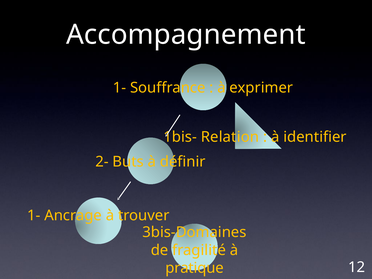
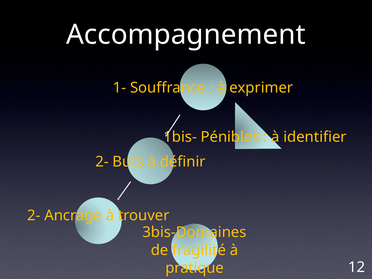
Relation: Relation -> Pénibles (230, 137)
1-: 1- -> 2- (34, 215)
